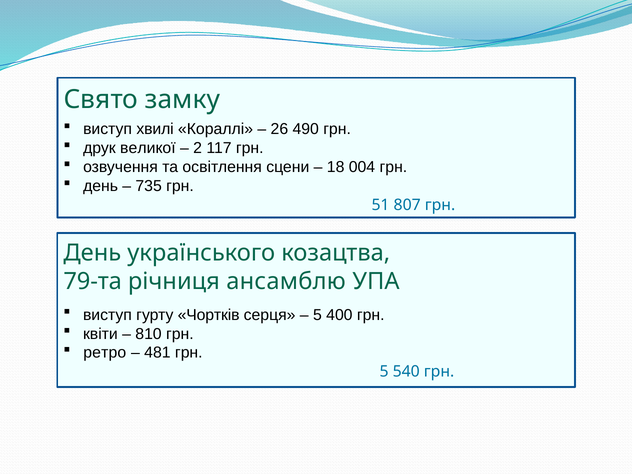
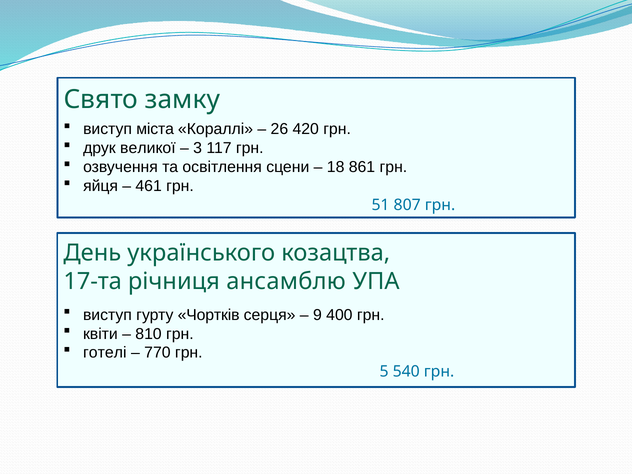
хвилі: хвилі -> міста (155, 129)
490: 490 -> 420 (306, 129)
2: 2 -> 3 (198, 148)
004: 004 -> 861 (362, 167)
день: день -> яйця (101, 186)
735: 735 -> 461 (149, 186)
79-та: 79-та -> 17-та (93, 282)
5: 5 -> 9 (317, 315)
ретро: ретро -> готелі (105, 353)
481: 481 -> 770 (157, 353)
